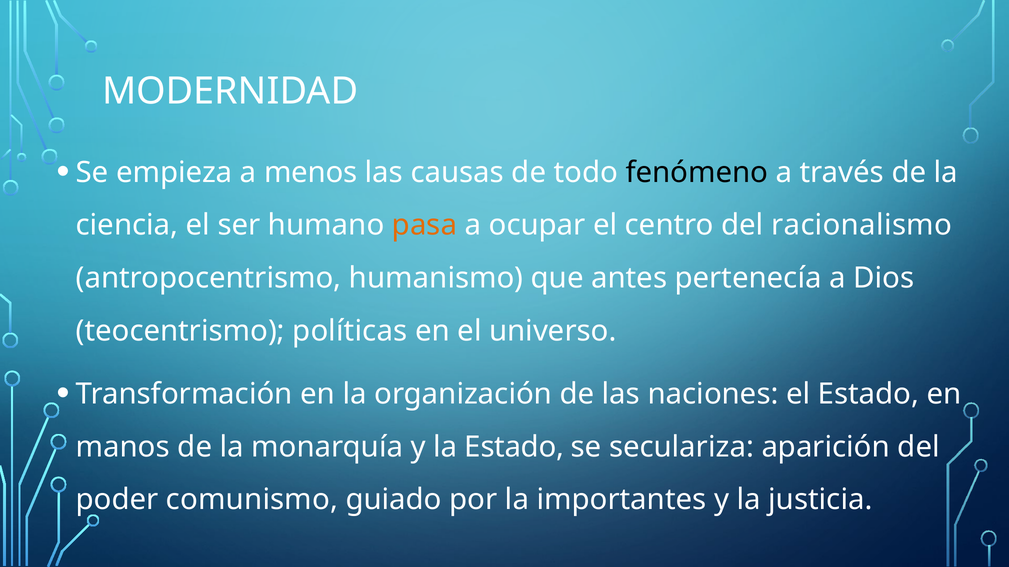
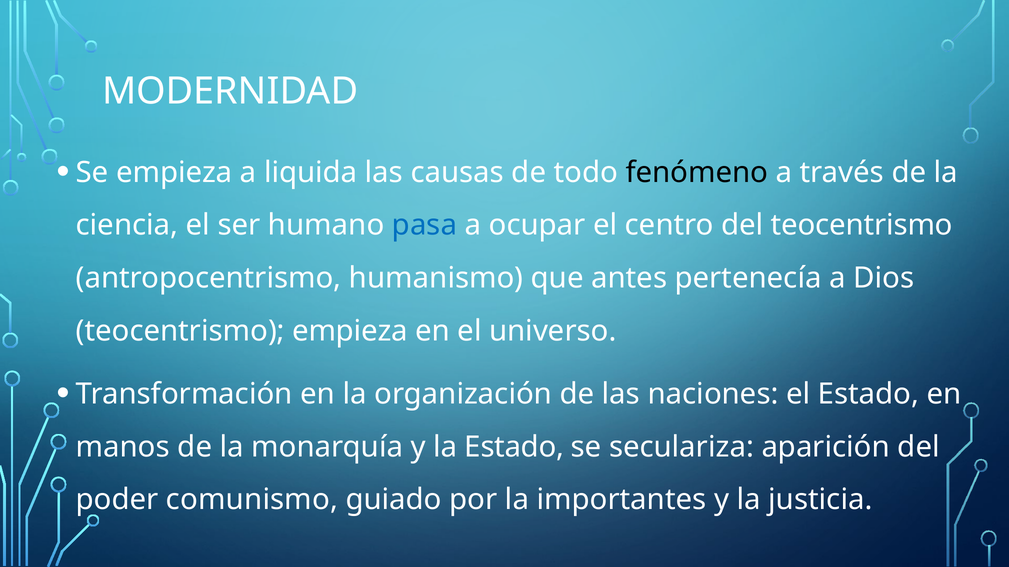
menos: menos -> liquida (311, 173)
pasa colour: orange -> blue (425, 226)
del racionalismo: racionalismo -> teocentrismo (862, 226)
teocentrismo políticas: políticas -> empieza (350, 331)
